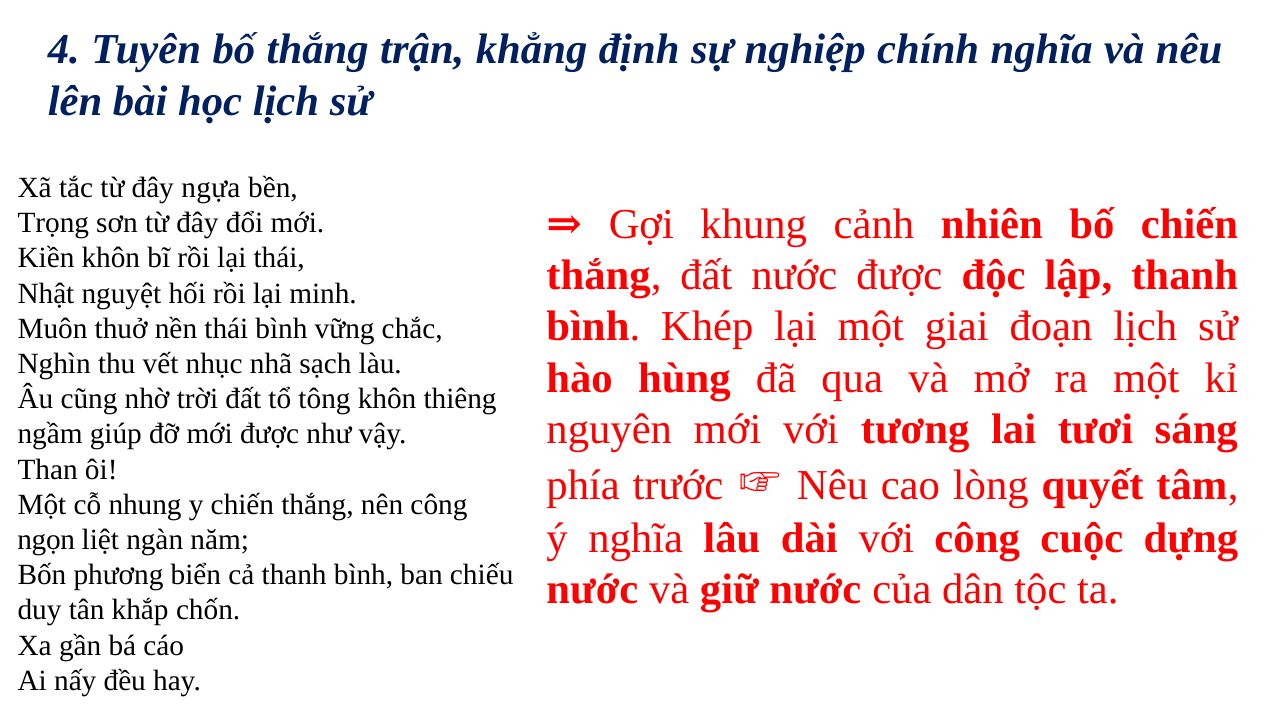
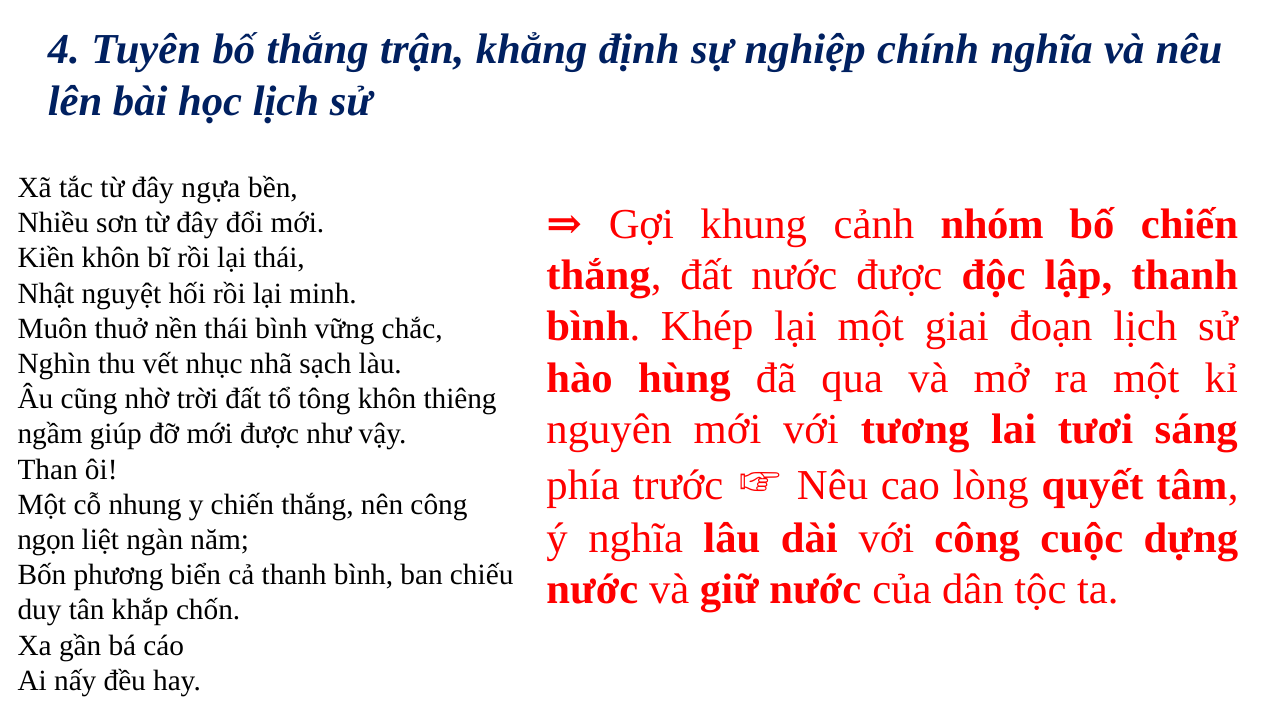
nhiên: nhiên -> nhóm (992, 224)
Trọng: Trọng -> Nhiều (53, 223)
